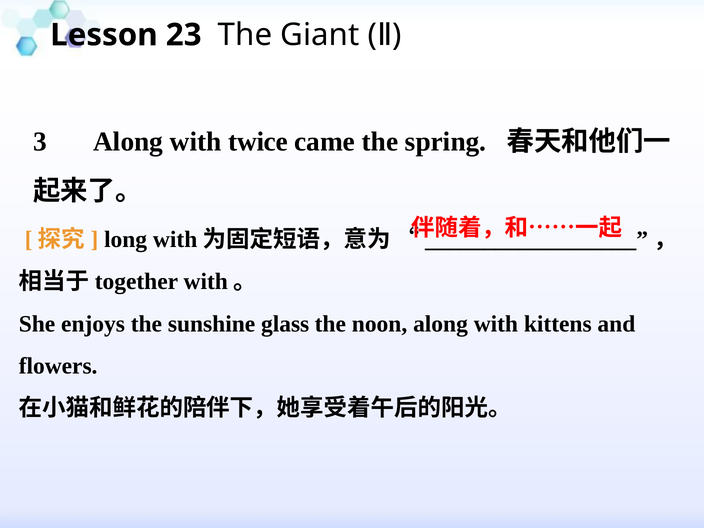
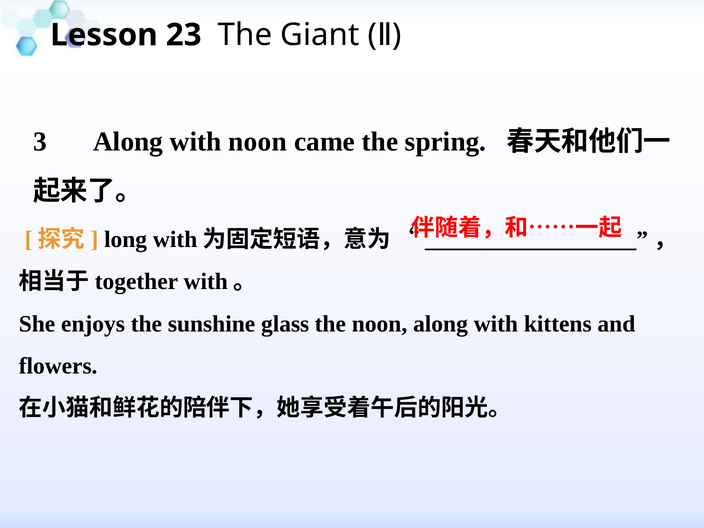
with twice: twice -> noon (258, 142)
